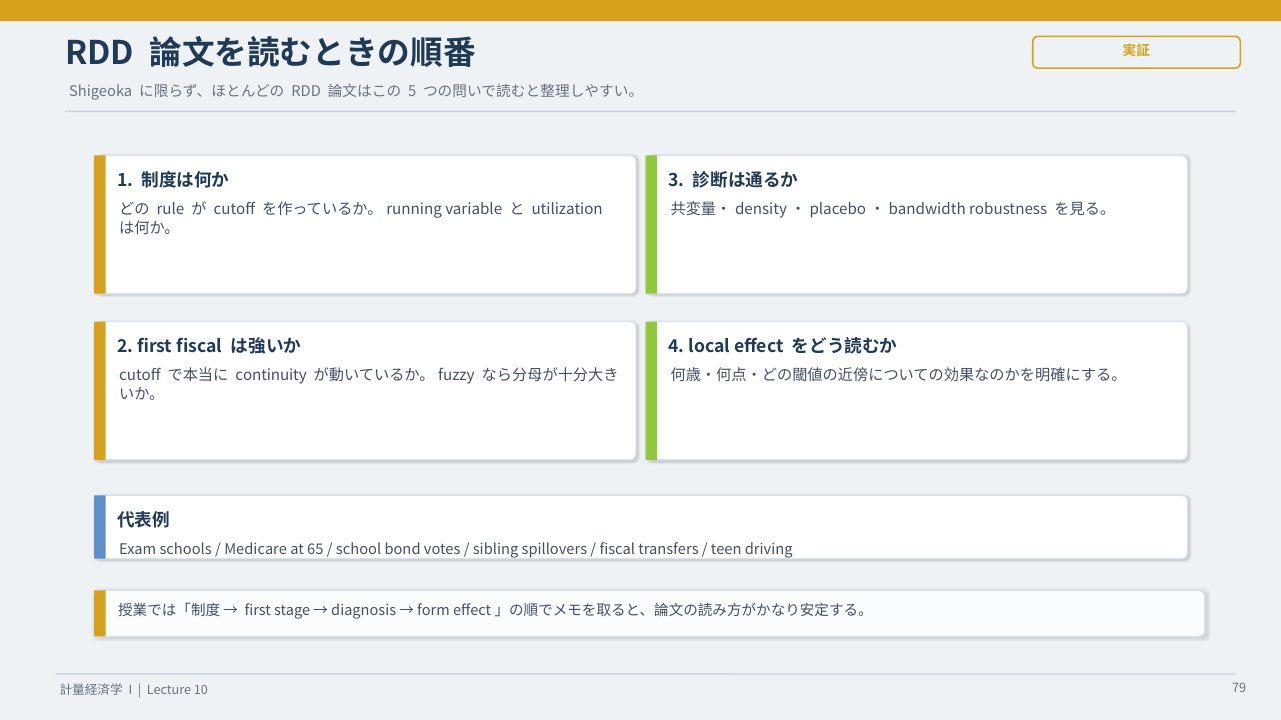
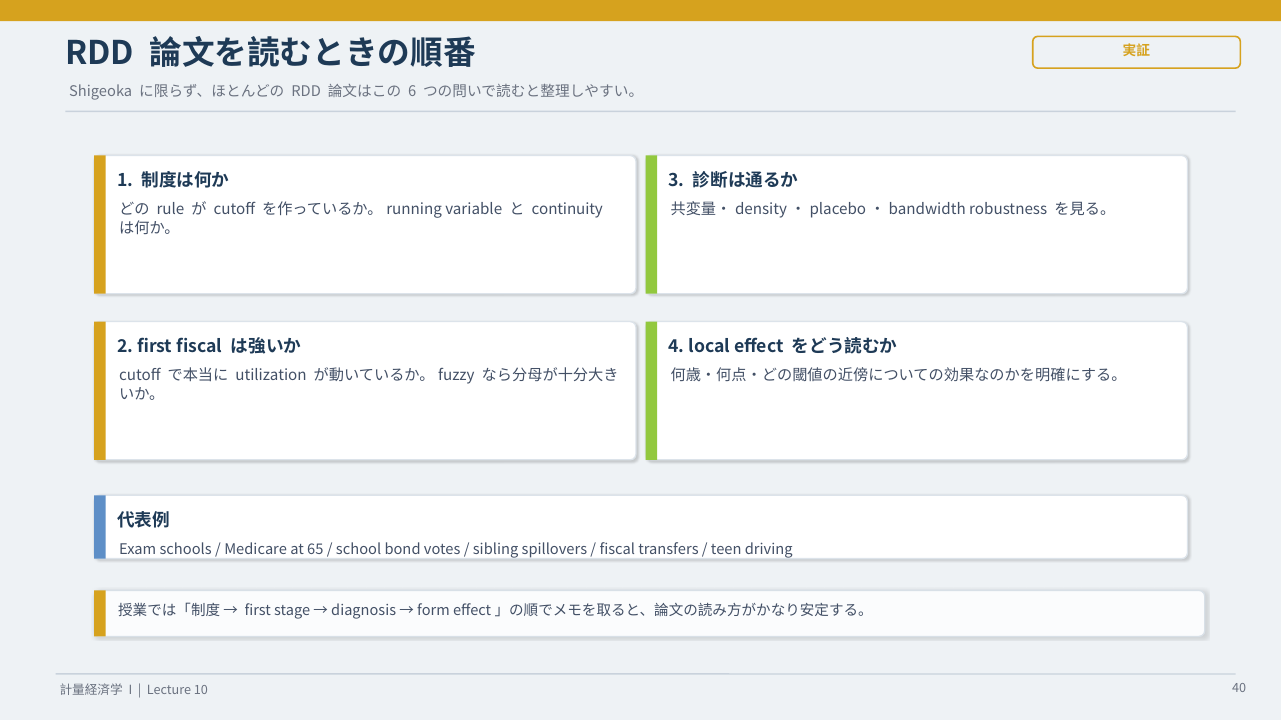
5: 5 -> 6 (412, 91)
utilization: utilization -> continuity (567, 210)
continuity: continuity -> utilization (271, 376)
79: 79 -> 40 (1239, 689)
